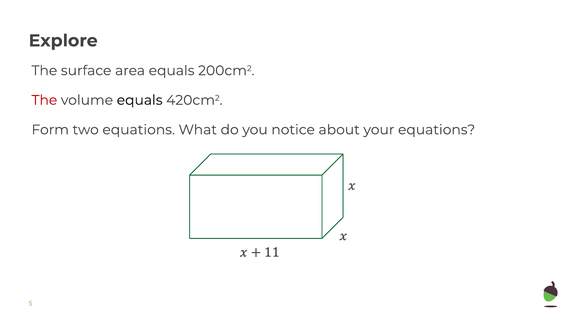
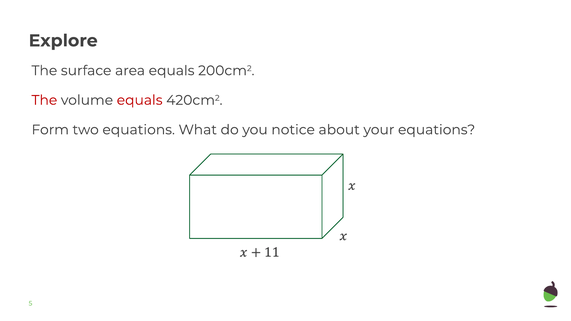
equals colour: black -> red (140, 100)
